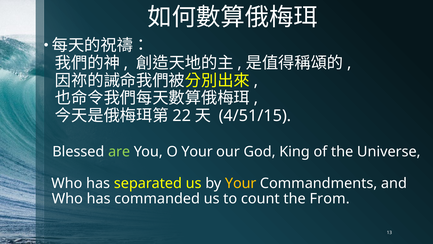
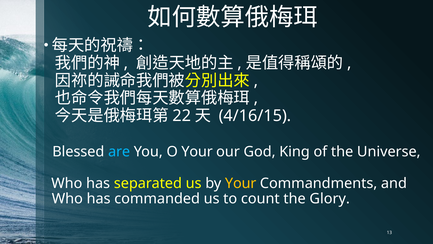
4/51/15: 4/51/15 -> 4/16/15 (255, 116)
are colour: light green -> light blue (119, 151)
From: From -> Glory (330, 198)
